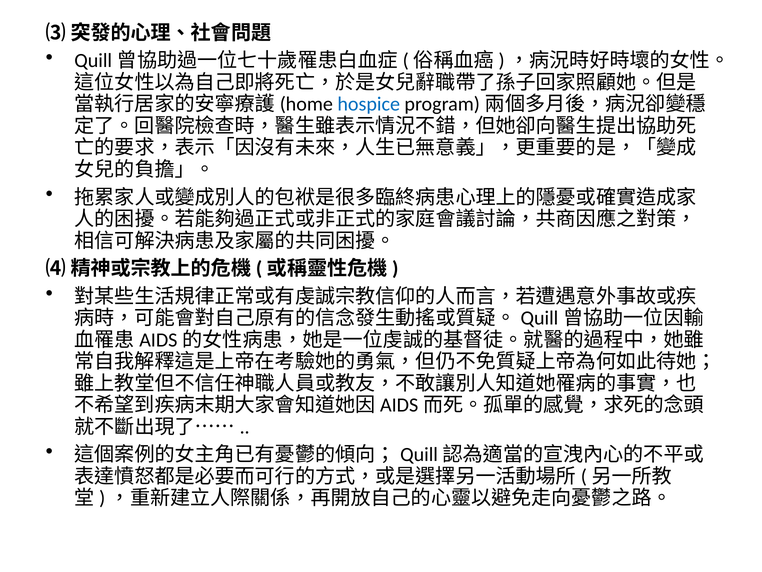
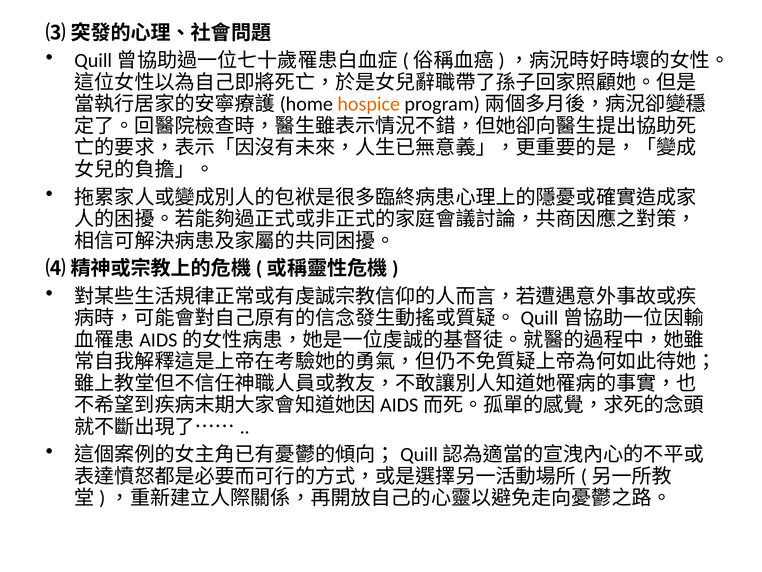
hospice colour: blue -> orange (369, 104)
